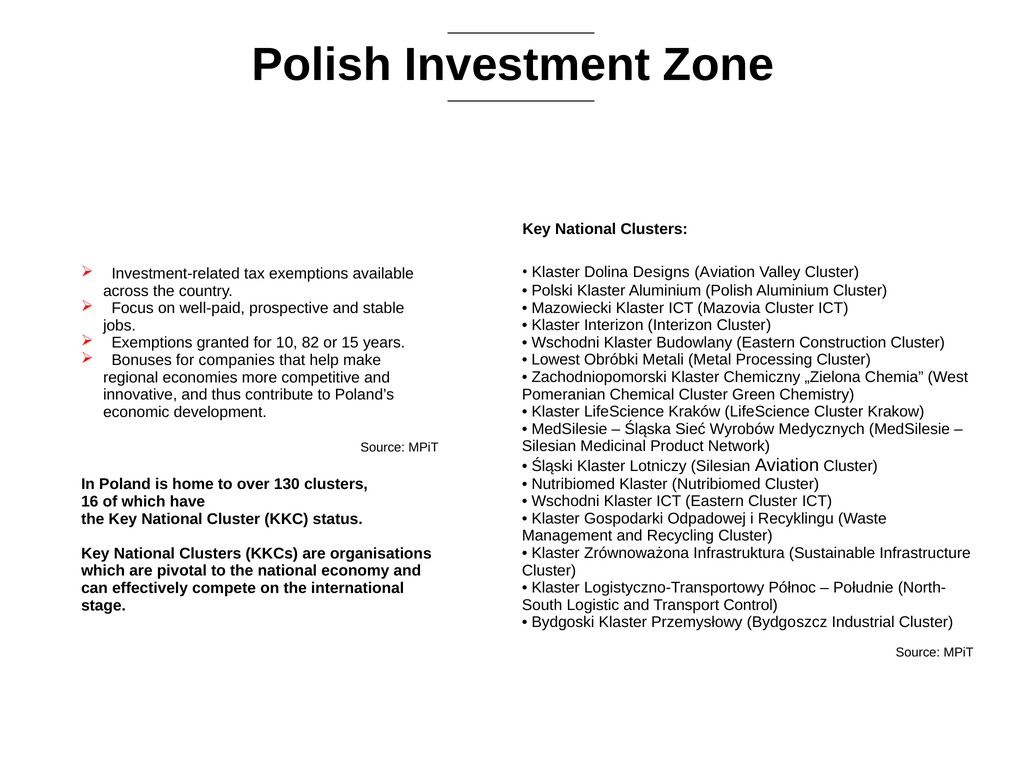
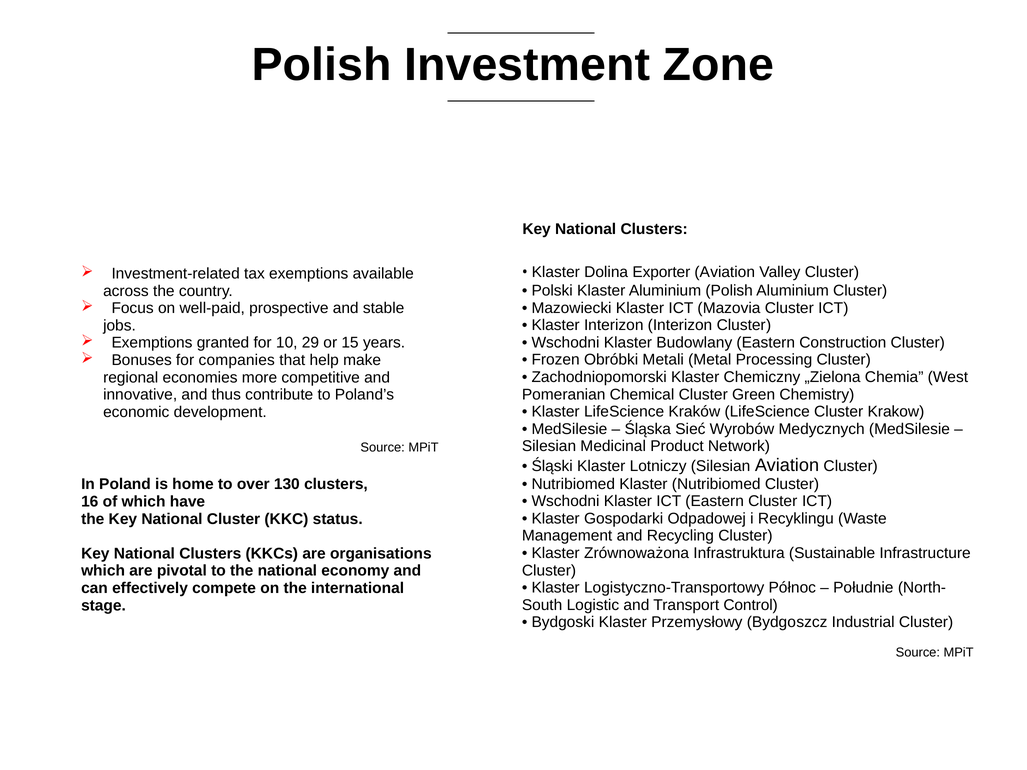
Designs: Designs -> Exporter (661, 272)
82: 82 -> 29 (310, 343)
Lowest: Lowest -> Frozen (556, 360)
